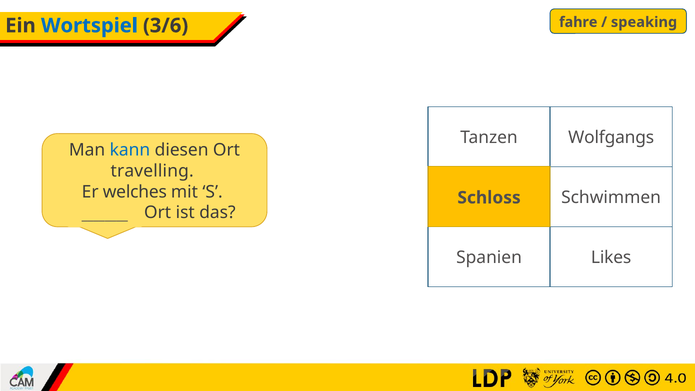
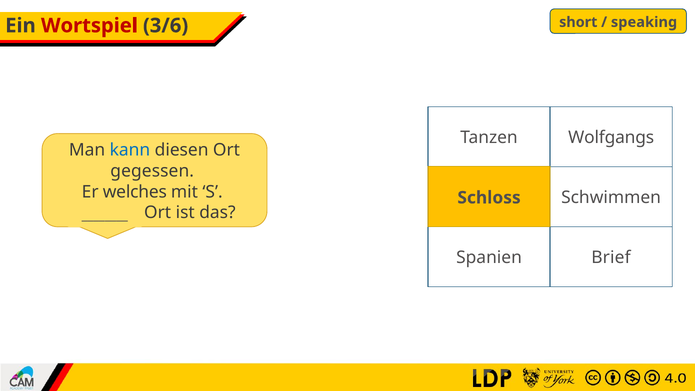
fahre: fahre -> short (578, 22)
Wortspiel colour: blue -> red (89, 26)
travelling: travelling -> gegessen (152, 171)
Likes: Likes -> Brief (611, 258)
